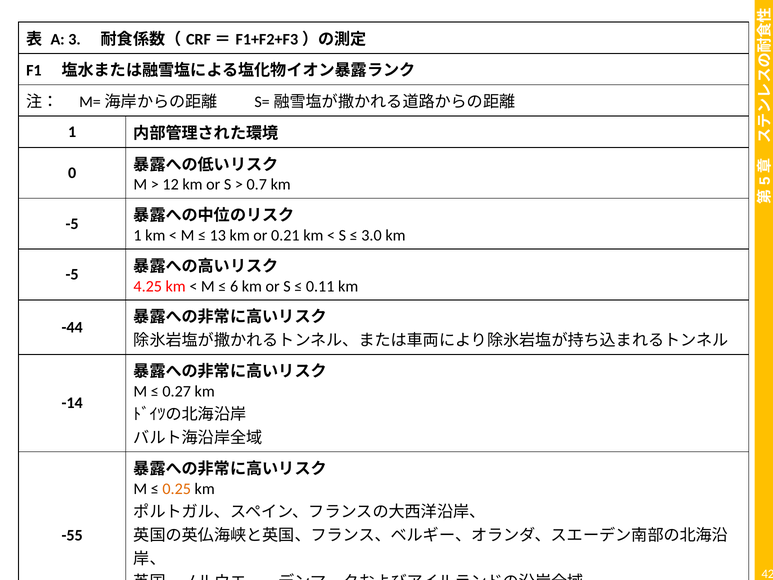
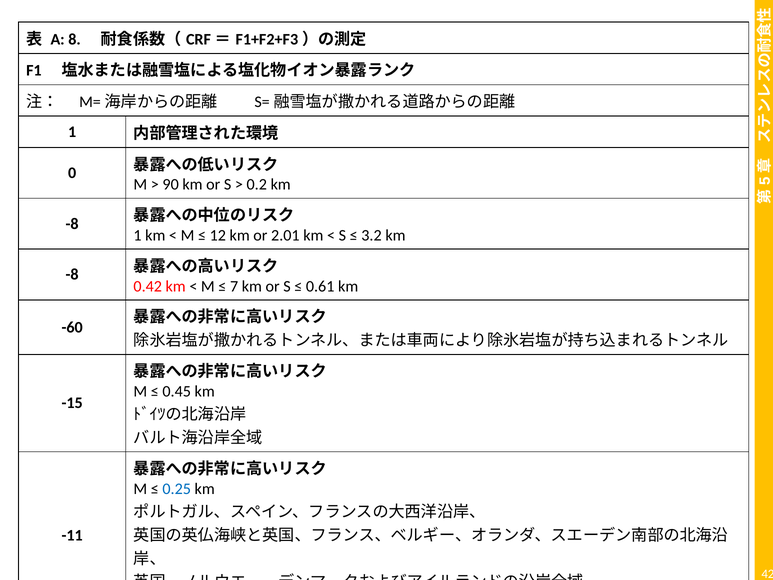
3: 3 -> 8 (74, 39)
12: 12 -> 90 (171, 185)
0.7: 0.7 -> 0.2 (257, 185)
-5: -5 -> -8 (72, 224)
13: 13 -> 12 (218, 235)
0.21: 0.21 -> 2.01 (285, 235)
3.0: 3.0 -> 3.2 (371, 235)
-5: -5 -> -8 (72, 275)
4.25: 4.25 -> 0.42 (148, 286)
6: 6 -> 7 (234, 286)
0.11: 0.11 -> 0.61 (320, 286)
-44: -44 -> -60 (72, 327)
0.27: 0.27 -> 0.45 (177, 391)
-14: -14 -> -15 (72, 403)
0.25 colour: orange -> blue (177, 489)
-55: -55 -> -11 (72, 535)
